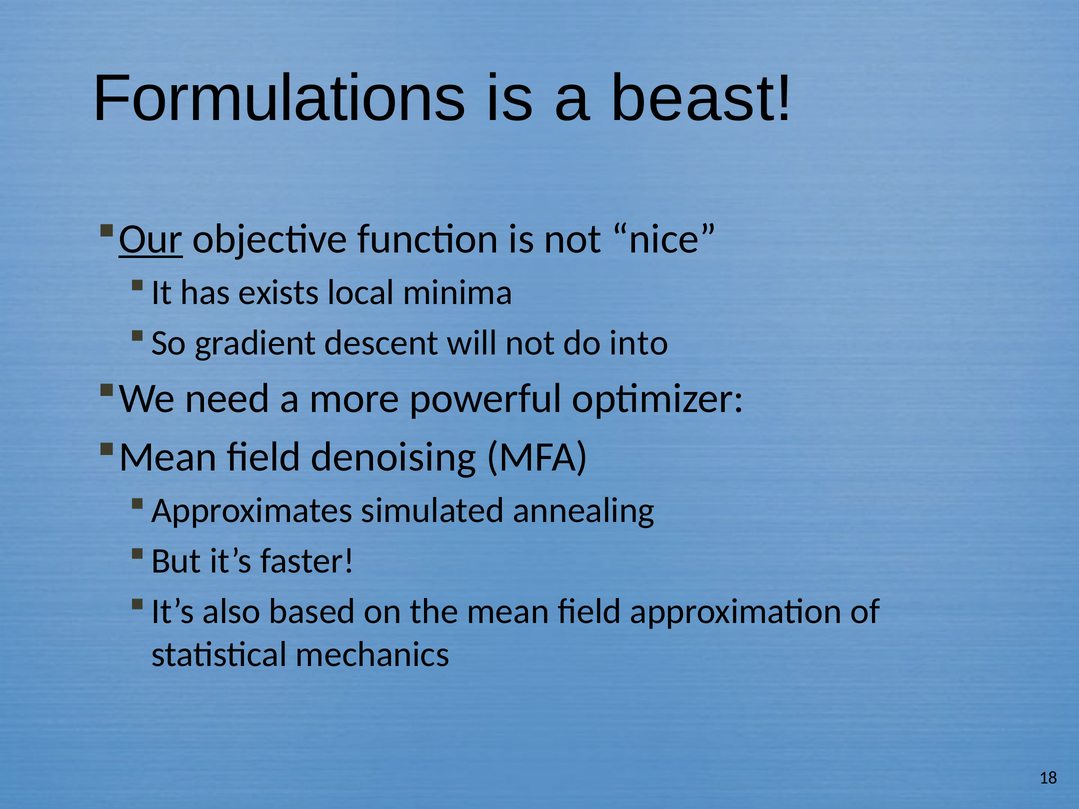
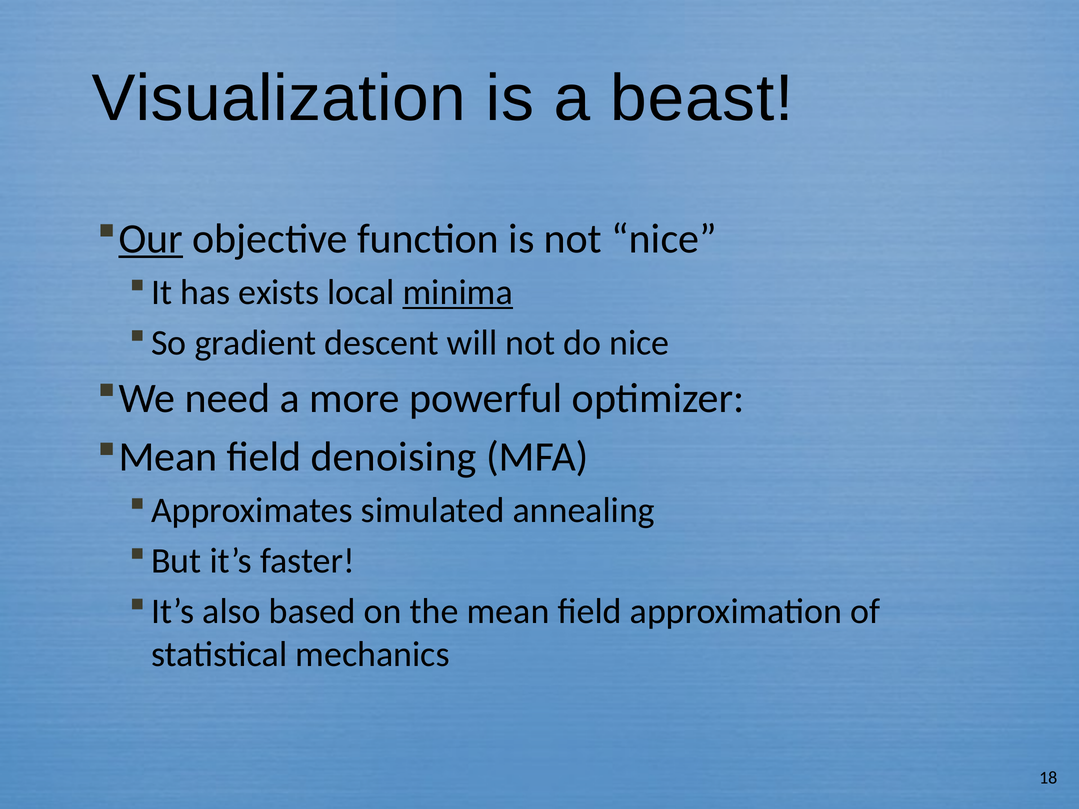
Formulations: Formulations -> Visualization (279, 99)
minima underline: none -> present (458, 292)
do into: into -> nice (639, 343)
